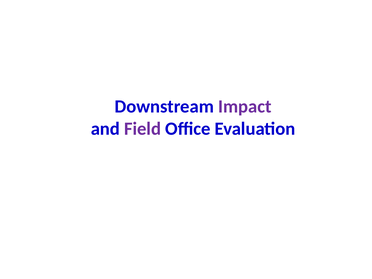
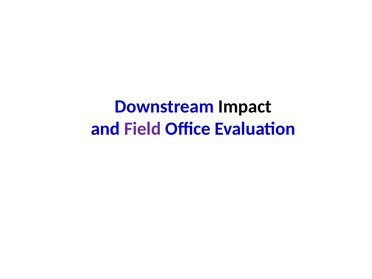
Impact colour: purple -> black (245, 106)
